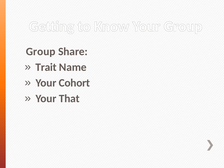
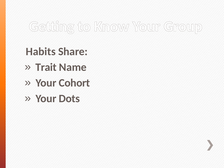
Group: Group -> Habits (41, 52)
That: That -> Dots (69, 99)
